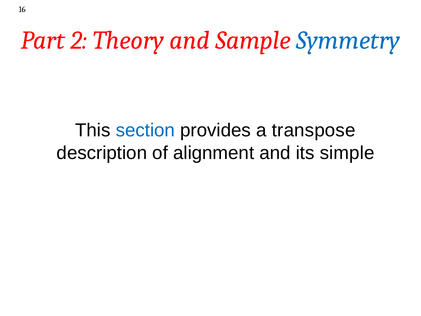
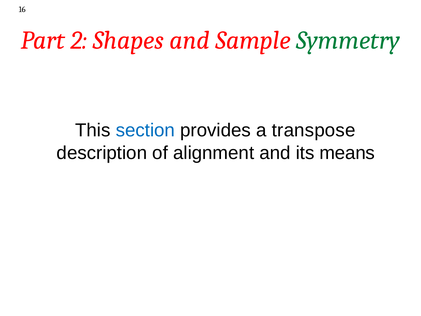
Theory: Theory -> Shapes (128, 40)
Symmetry colour: blue -> green (348, 40)
simple: simple -> means (347, 153)
